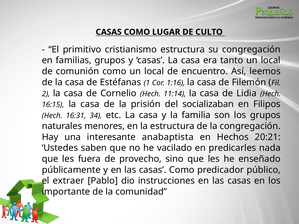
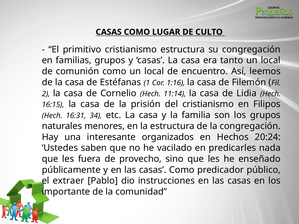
del socializaban: socializaban -> cristianismo (208, 104)
anabaptista: anabaptista -> organizados (168, 137)
20:21: 20:21 -> 20:24 (268, 137)
